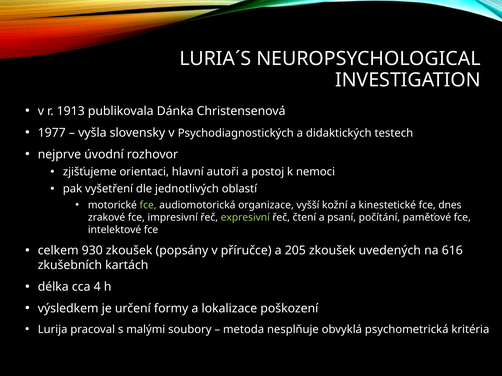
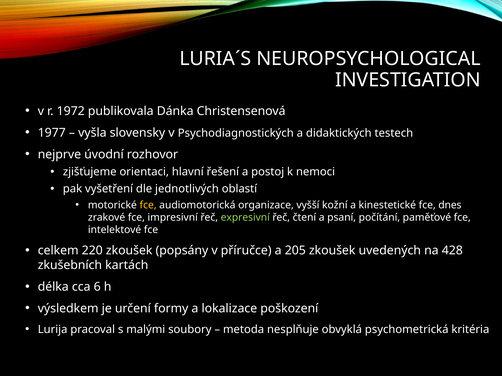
1913: 1913 -> 1972 (71, 111)
autoři: autoři -> řešení (223, 172)
fce colour: light green -> yellow (148, 206)
930: 930 -> 220 (92, 251)
616: 616 -> 428 (452, 251)
4: 4 -> 6 (97, 287)
